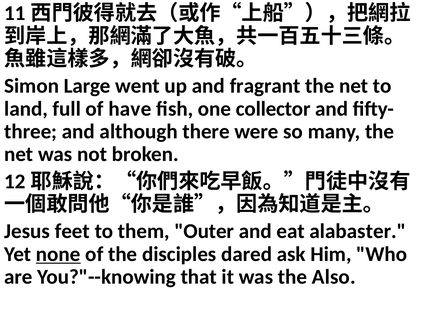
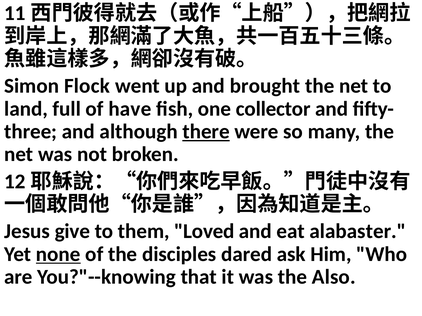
Large: Large -> Flock (87, 86)
fragrant: fragrant -> brought (265, 86)
there underline: none -> present (206, 132)
feet: feet -> give (72, 232)
Outer: Outer -> Loved (204, 232)
